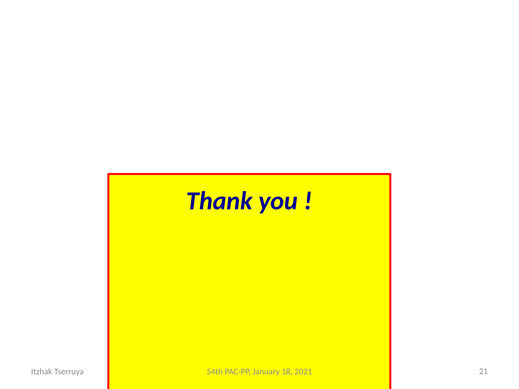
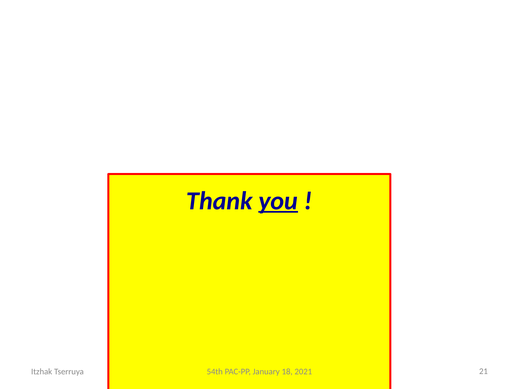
you underline: none -> present (278, 201)
